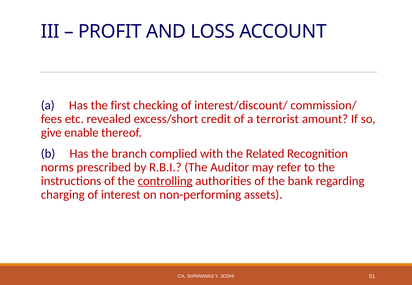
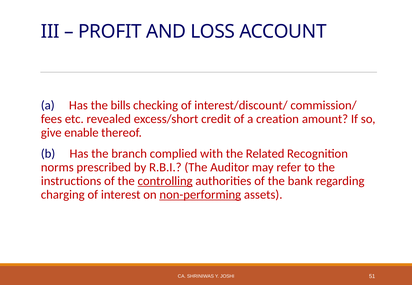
first: first -> bills (121, 105)
terrorist: terrorist -> creation (278, 119)
non-performing underline: none -> present (200, 195)
